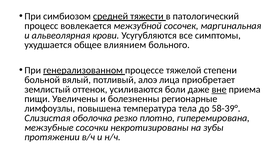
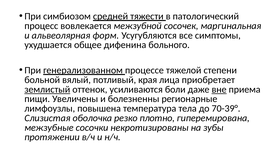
крови: крови -> форм (106, 35)
влиянием: влиянием -> дифенина (125, 45)
алоэ: алоэ -> края (148, 80)
землистый underline: none -> present (47, 90)
58-39°: 58-39° -> 70-39° (226, 109)
